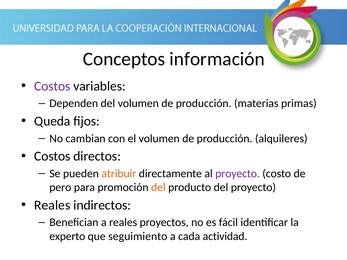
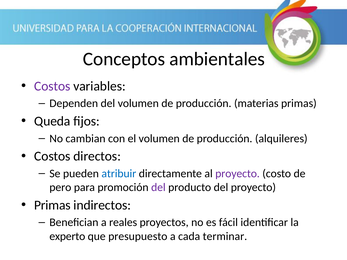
información: información -> ambientales (217, 59)
atribuir colour: orange -> blue (119, 174)
del colour: orange -> purple (158, 188)
Reales: Reales -> Primas (52, 205)
seguimiento: seguimiento -> presupuesto (138, 237)
actividad: actividad -> terminar (225, 237)
